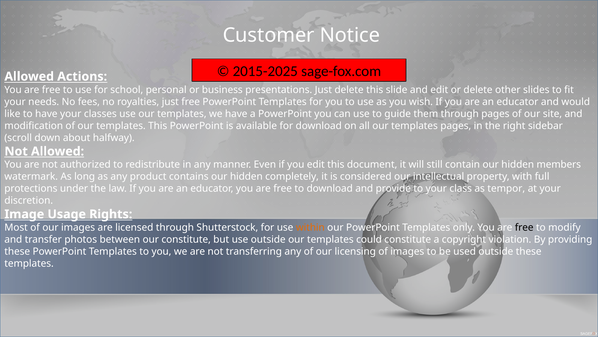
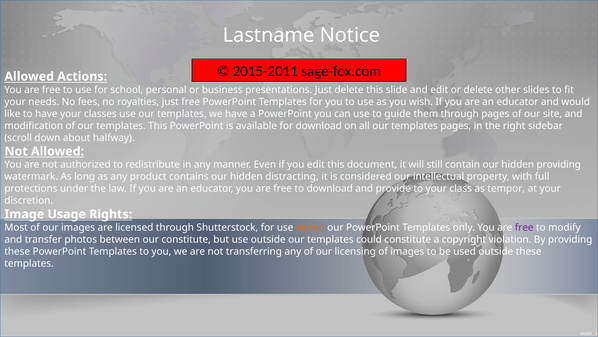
Customer: Customer -> Lastname (269, 35)
2015-2025: 2015-2025 -> 2015-2011 (265, 71)
hidden members: members -> providing (559, 164)
completely: completely -> distracting (292, 176)
free colour: black -> purple (524, 227)
